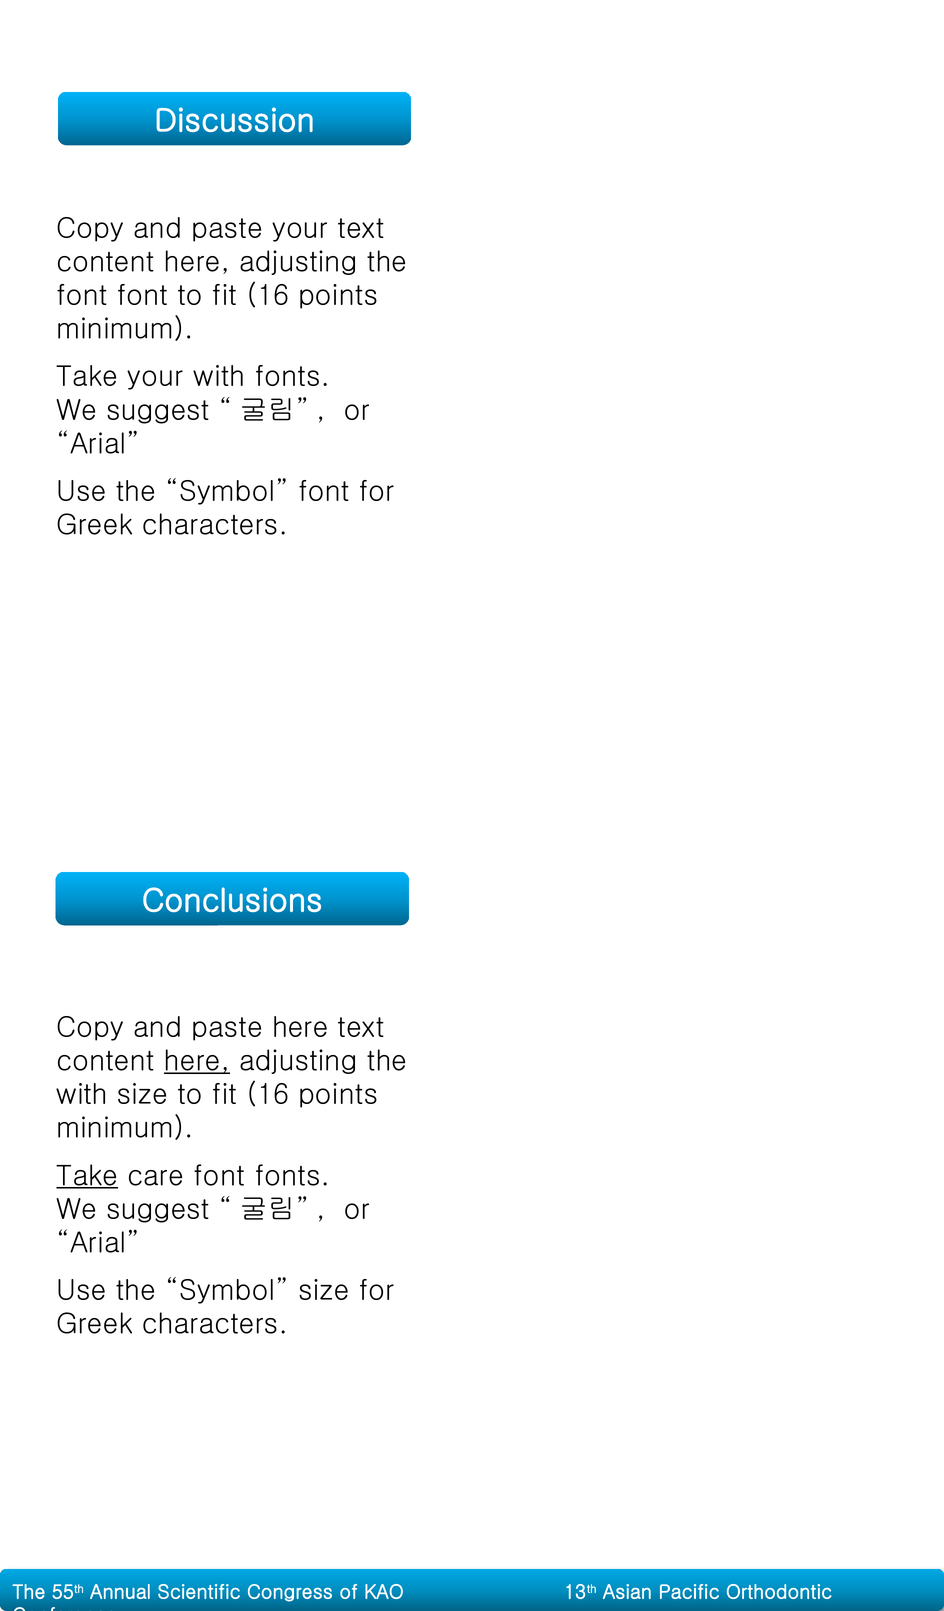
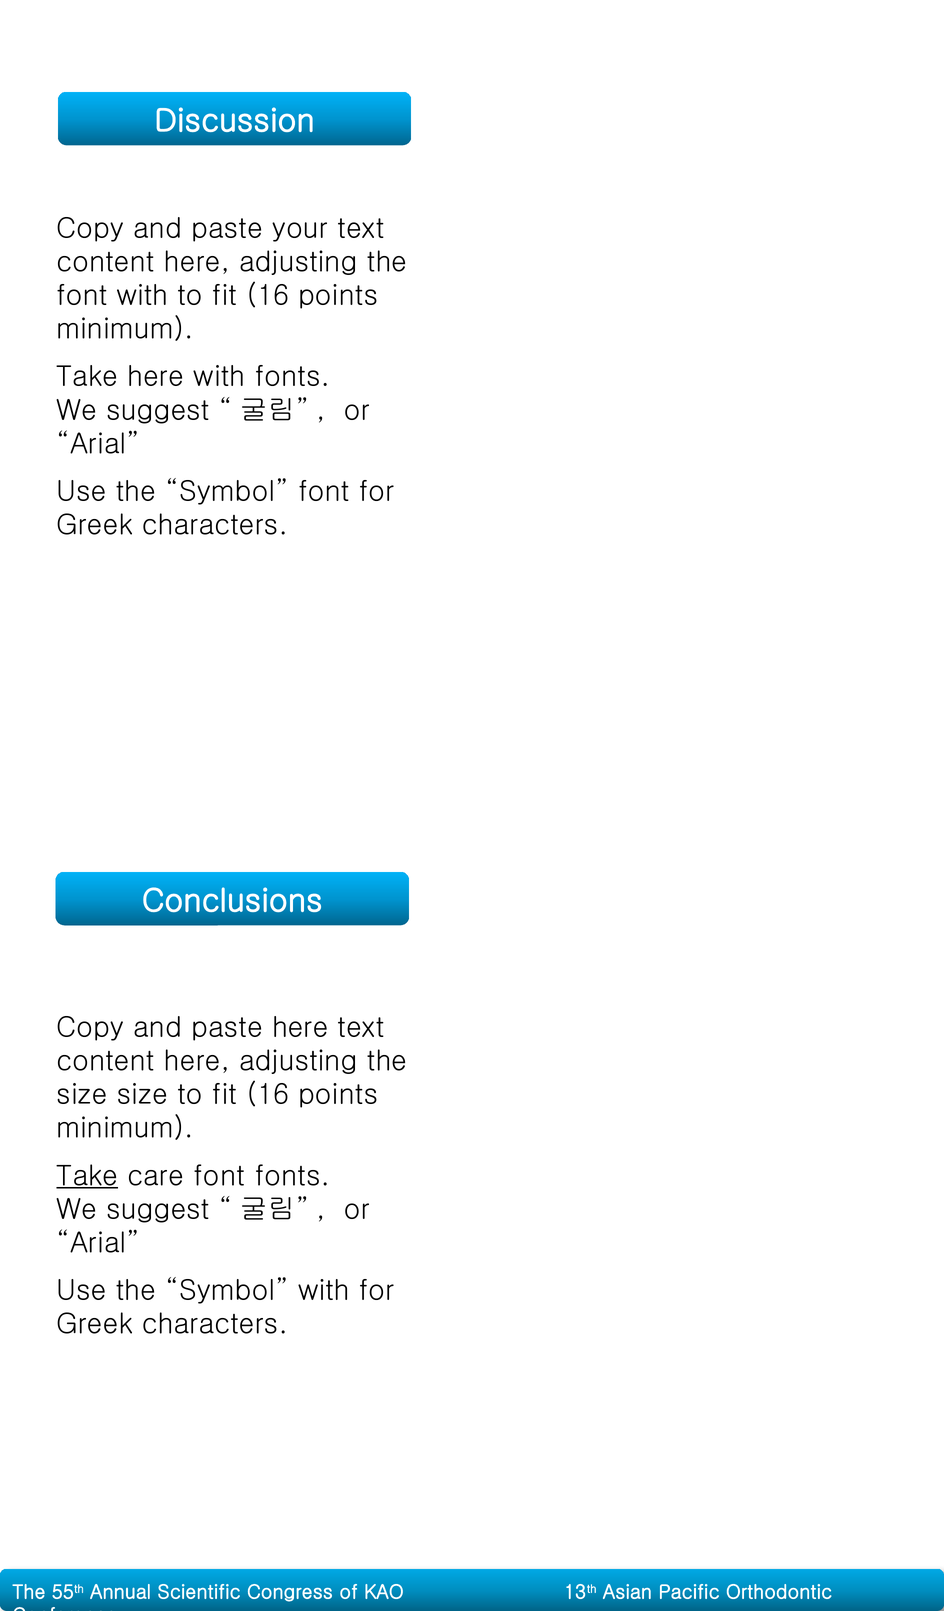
font font: font -> with (143, 296)
Take your: your -> here (156, 377)
here underline: present -> none (197, 1061)
with: with -> size (82, 1094)
Symbol size: size -> with (324, 1290)
